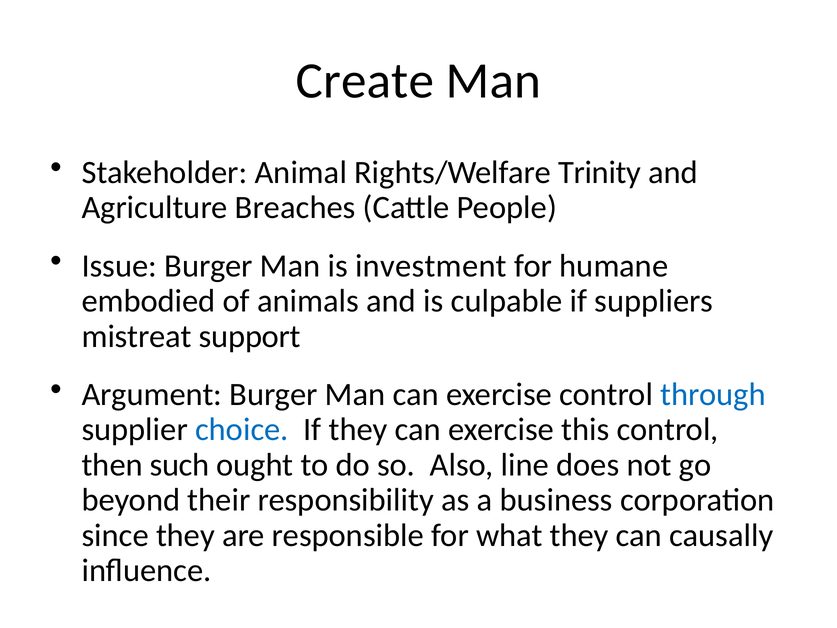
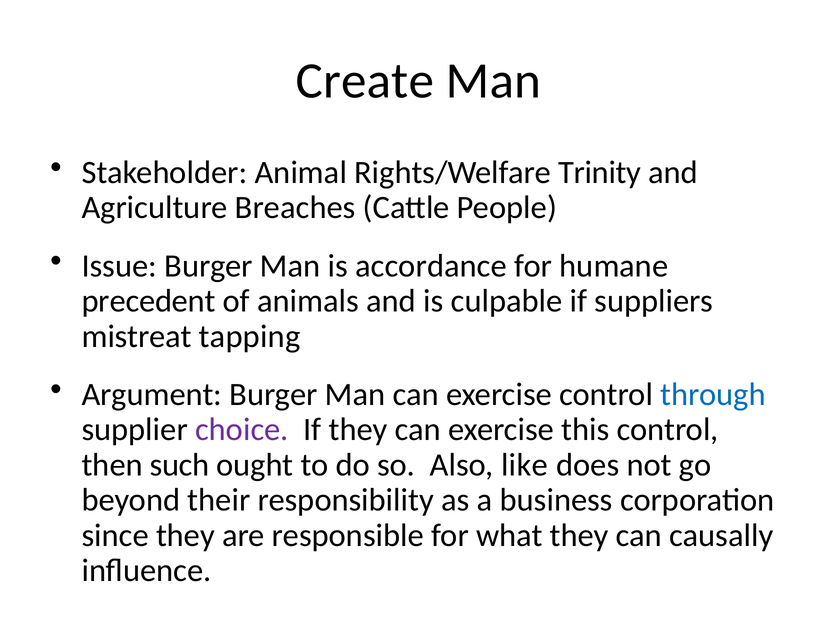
investment: investment -> accordance (431, 266)
embodied: embodied -> precedent (149, 301)
support: support -> tapping (250, 336)
choice colour: blue -> purple (242, 430)
line: line -> like (525, 465)
